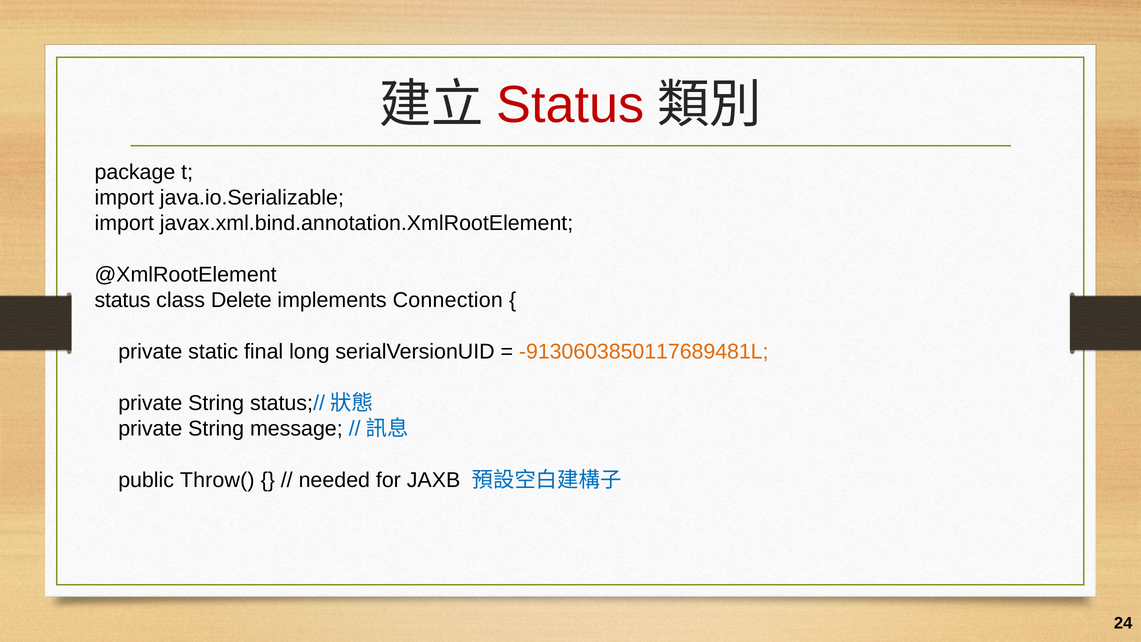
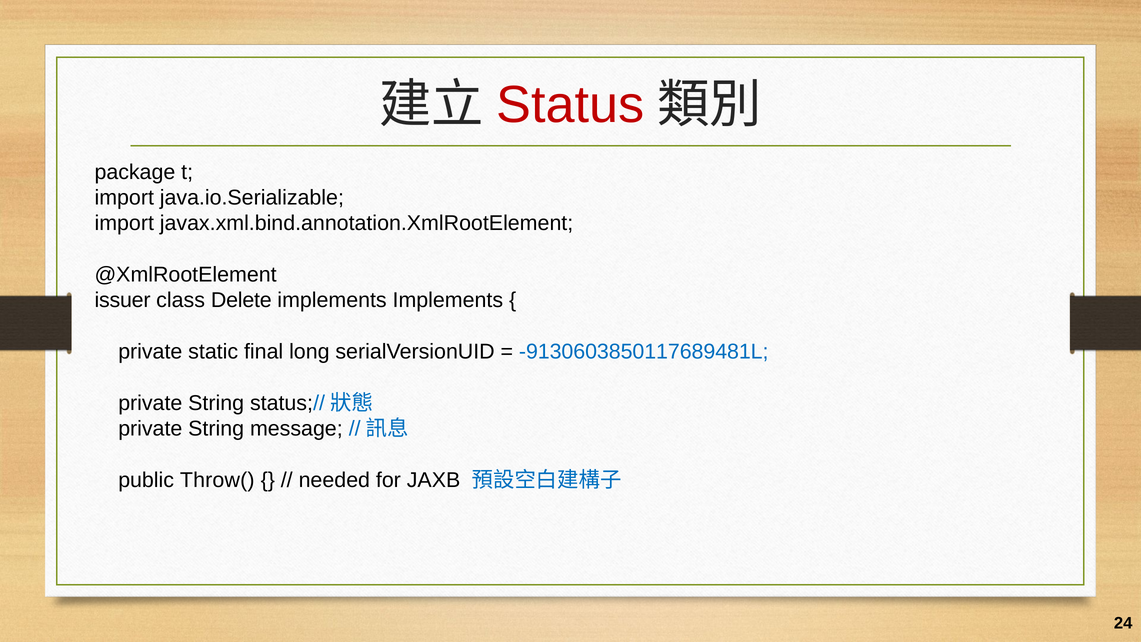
status: status -> issuer (123, 300)
implements Connection: Connection -> Implements (448, 300)
-9130603850117689481L colour: orange -> blue (644, 352)
